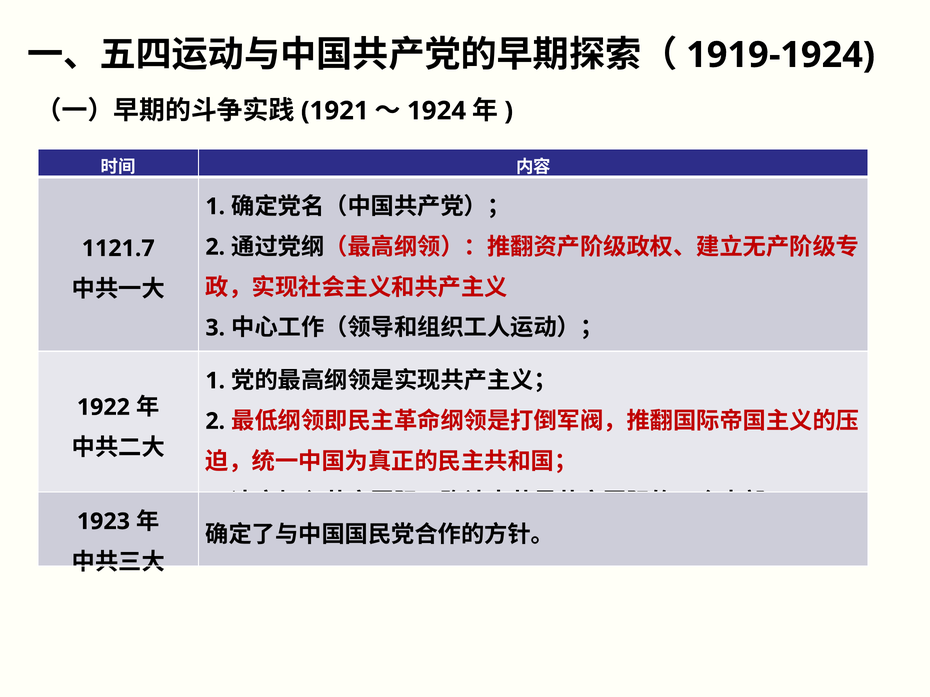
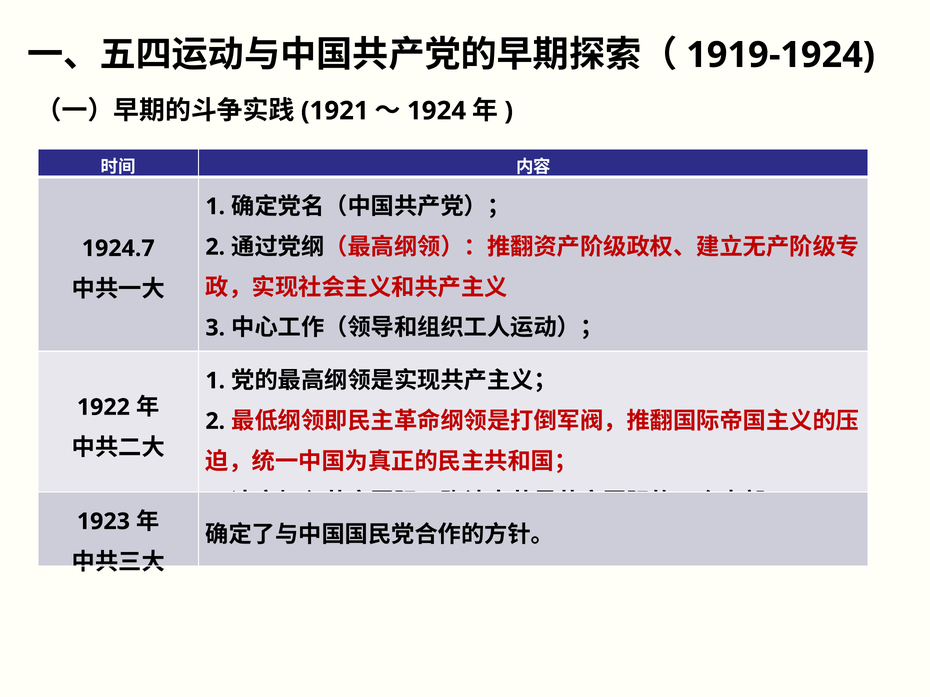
1121.7: 1121.7 -> 1924.7 (118, 249)
